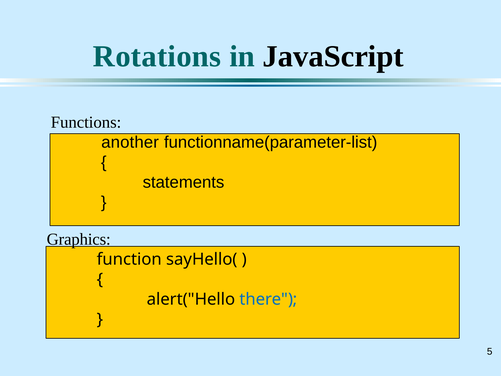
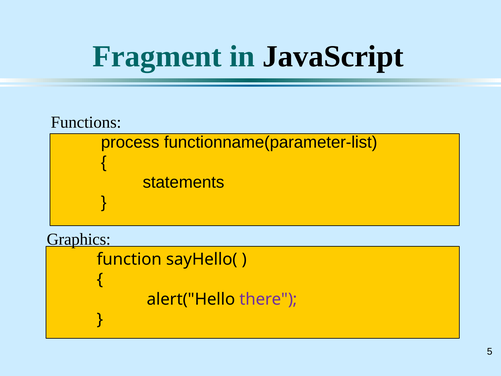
Rotations: Rotations -> Fragment (157, 56)
another: another -> process (130, 142)
there colour: blue -> purple (268, 299)
